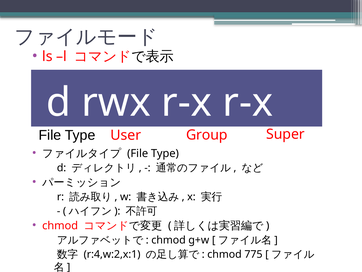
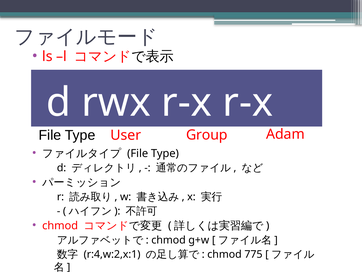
Super: Super -> Adam (285, 134)
